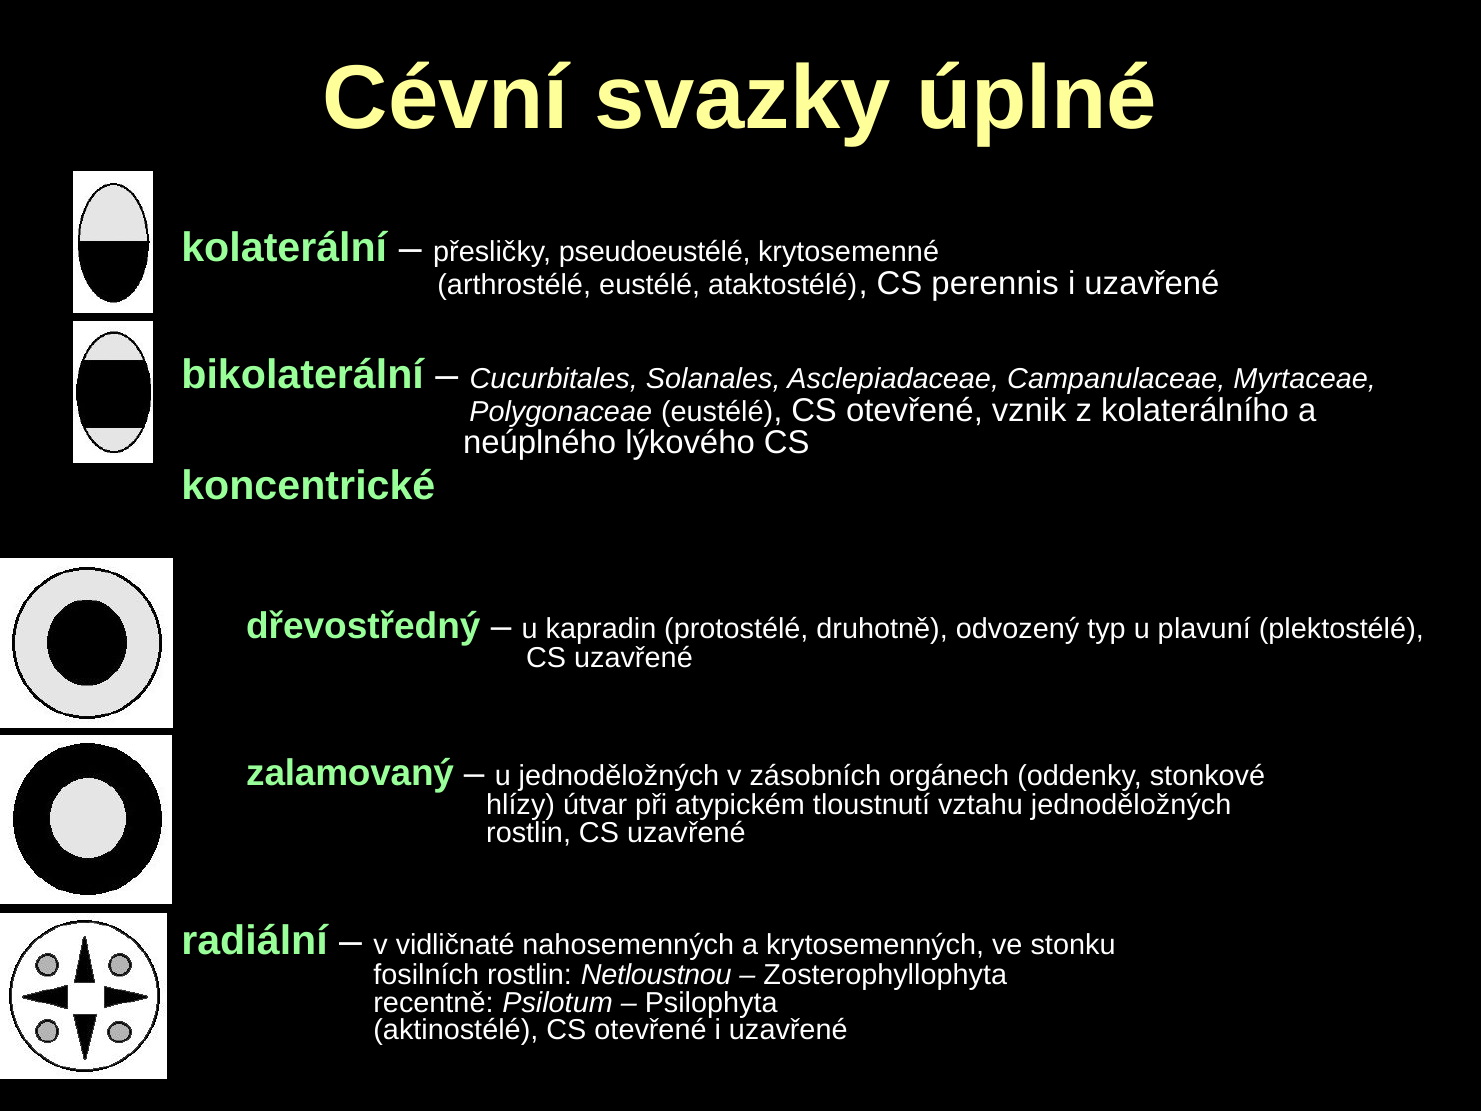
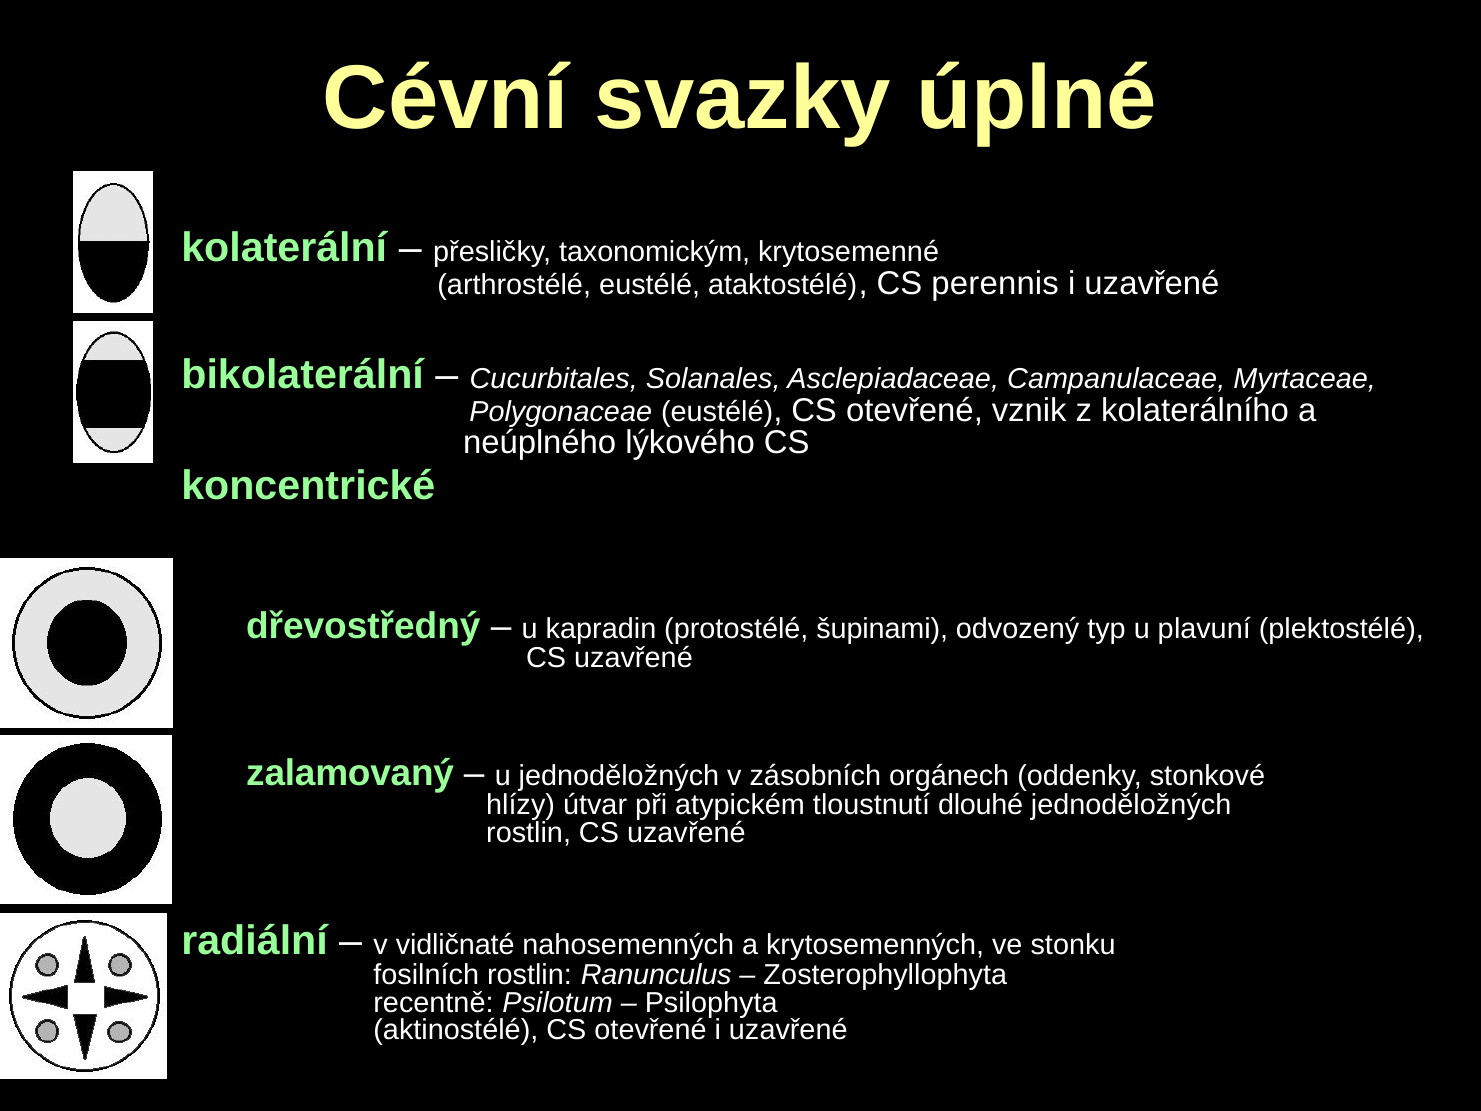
pseudoeustélé: pseudoeustélé -> taxonomickým (655, 252)
druhotně: druhotně -> šupinami (882, 629)
vztahu: vztahu -> dlouhé (981, 805)
Netloustnou: Netloustnou -> Ranunculus (656, 975)
